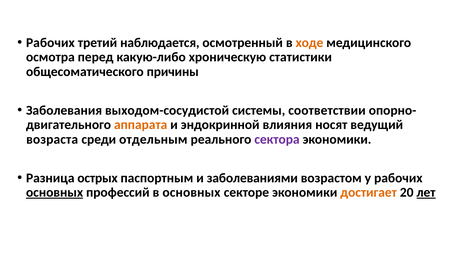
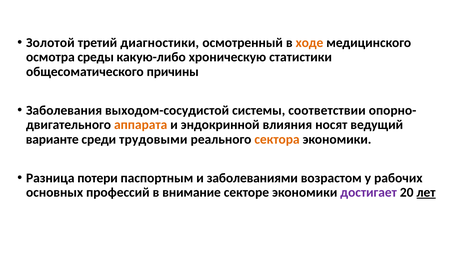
Рабочих: Рабочих -> Золотой (50, 43)
наблюдается: наблюдается -> диагностики (160, 43)
перед: перед -> среды (96, 57)
возраста: возраста -> варианте (52, 139)
отдельным: отдельным -> трудовыми (153, 139)
сектора colour: purple -> orange (277, 139)
острых: острых -> потери (98, 178)
основных underline: present -> none (55, 193)
в основных: основных -> внимание (192, 193)
достигает colour: orange -> purple (369, 193)
